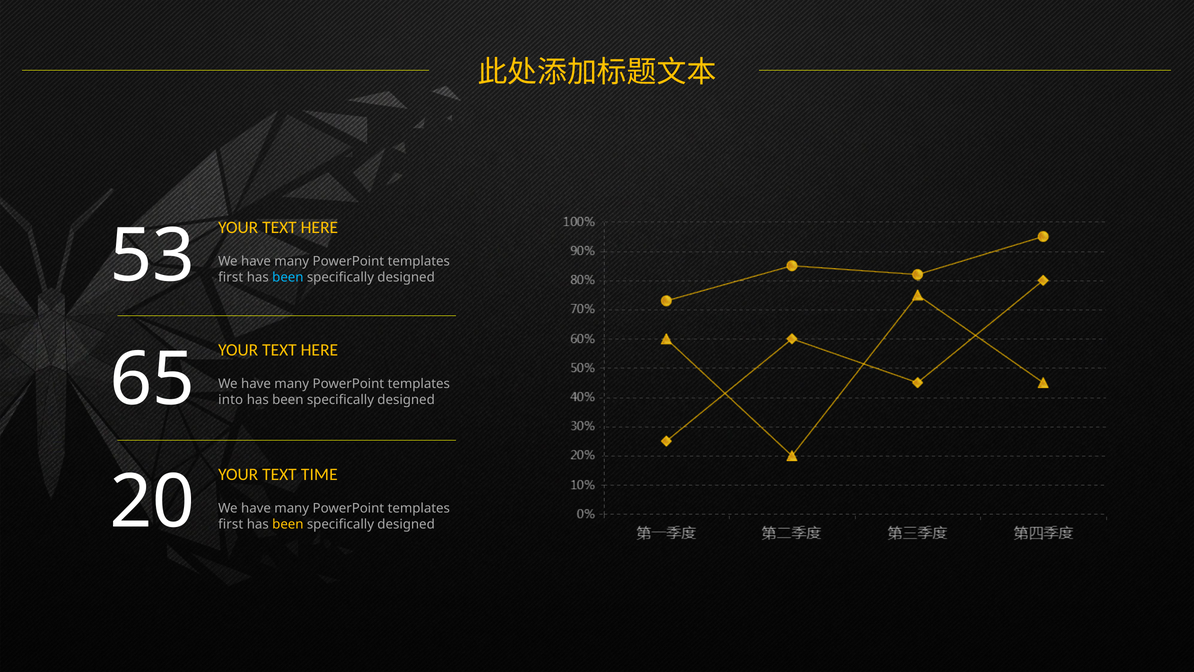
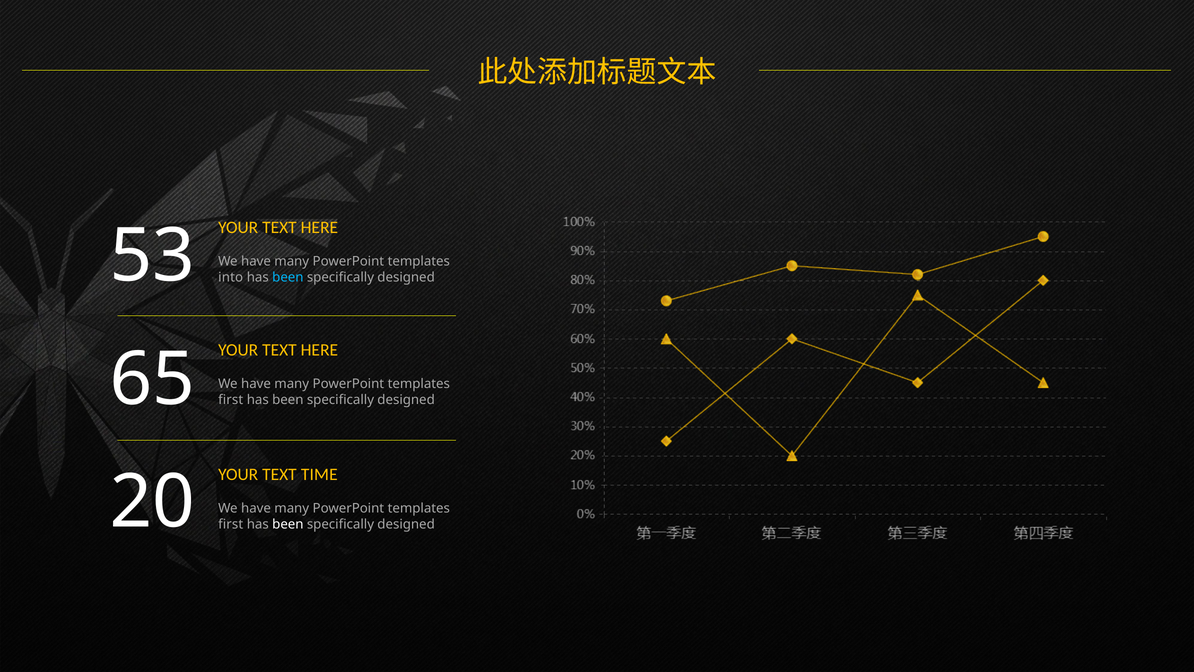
first: first -> into (231, 277)
into: into -> first (231, 400)
been colour: yellow -> white (288, 524)
